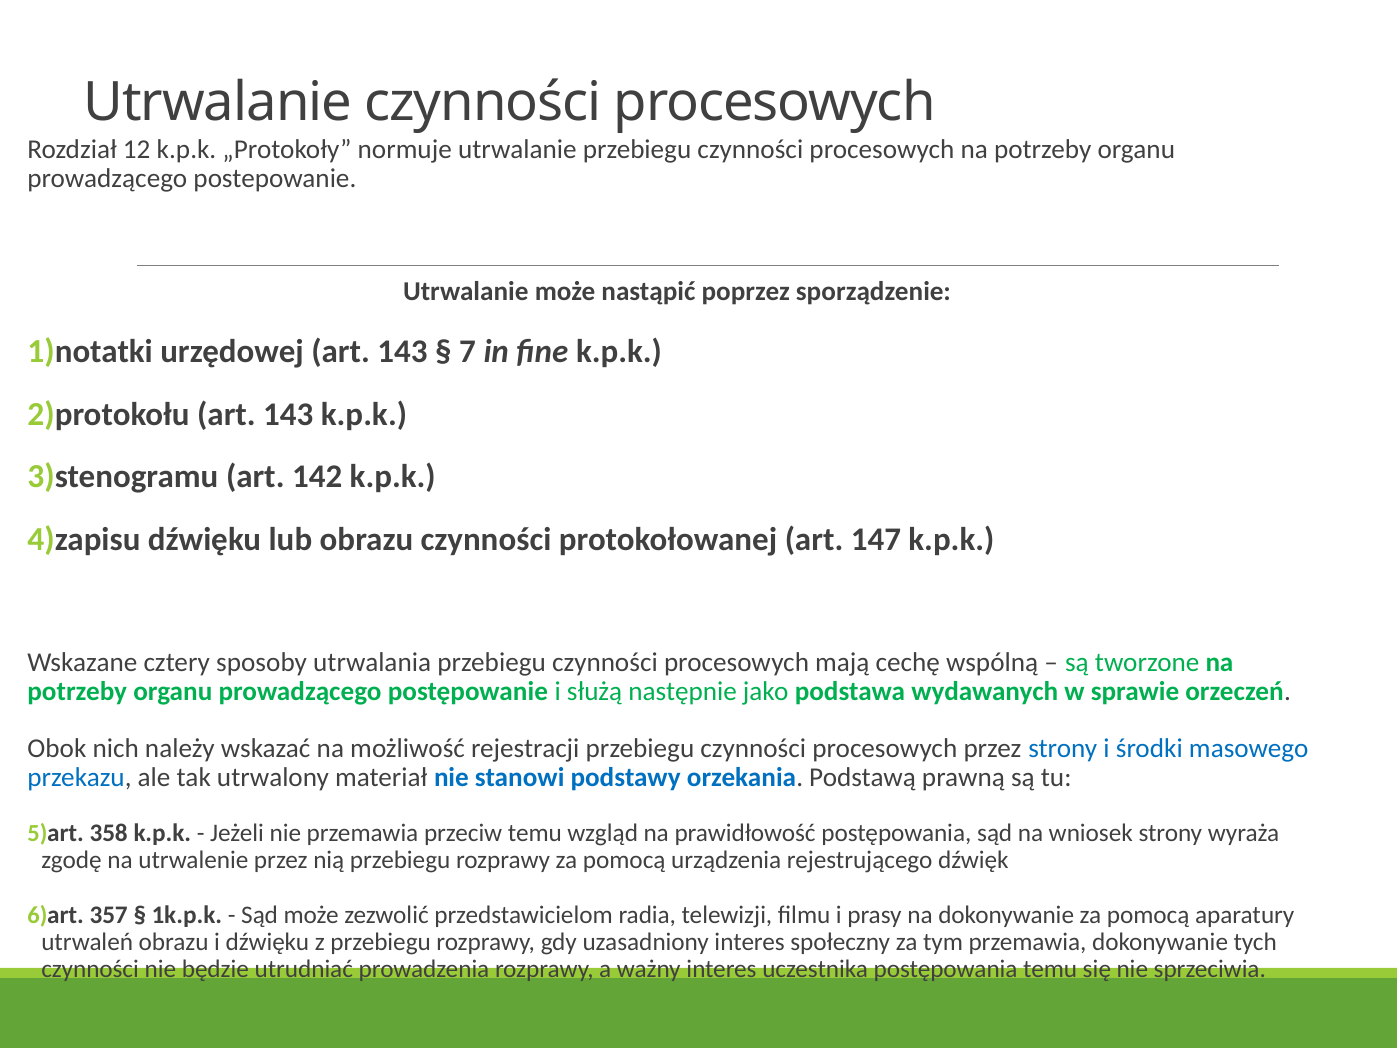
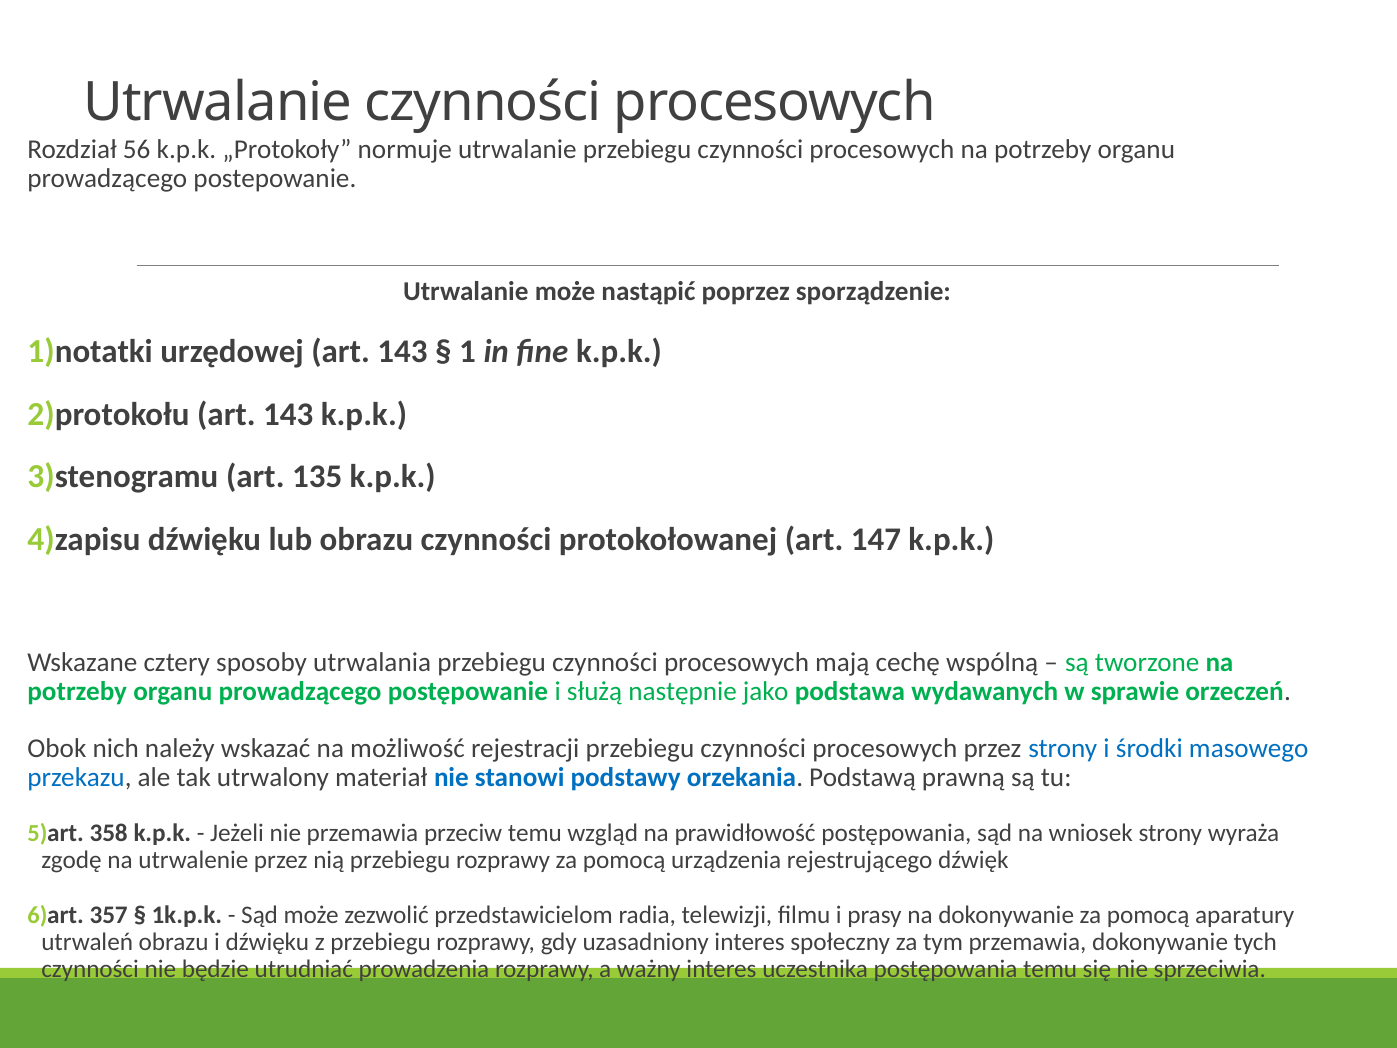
12: 12 -> 56 (137, 149)
7: 7 -> 1 (467, 351)
142: 142 -> 135 (317, 477)
